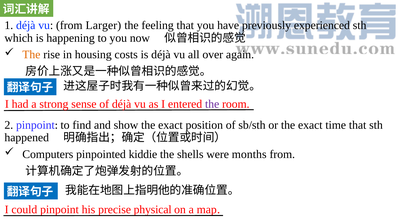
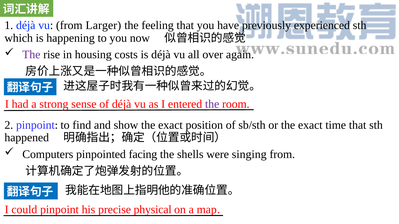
The colour: orange -> purple (31, 55)
kiddie: kiddie -> facing (143, 155)
months: months -> singing (249, 155)
